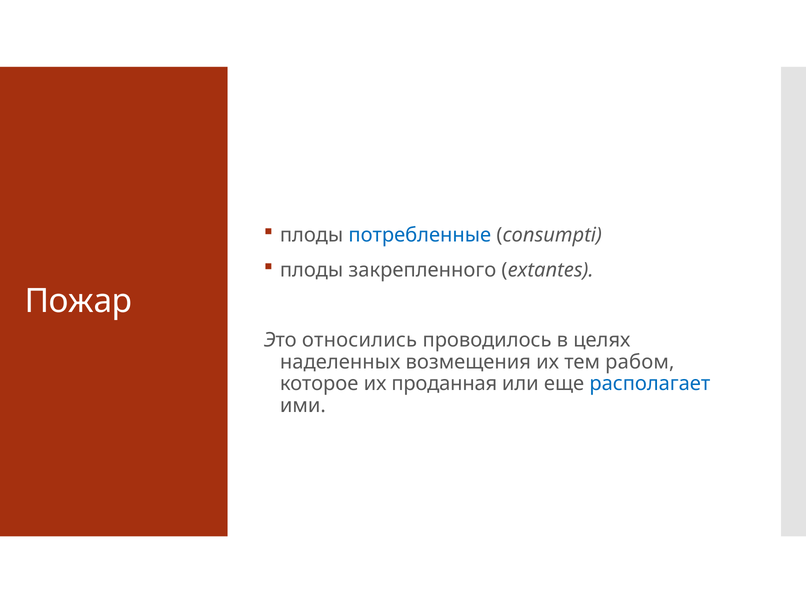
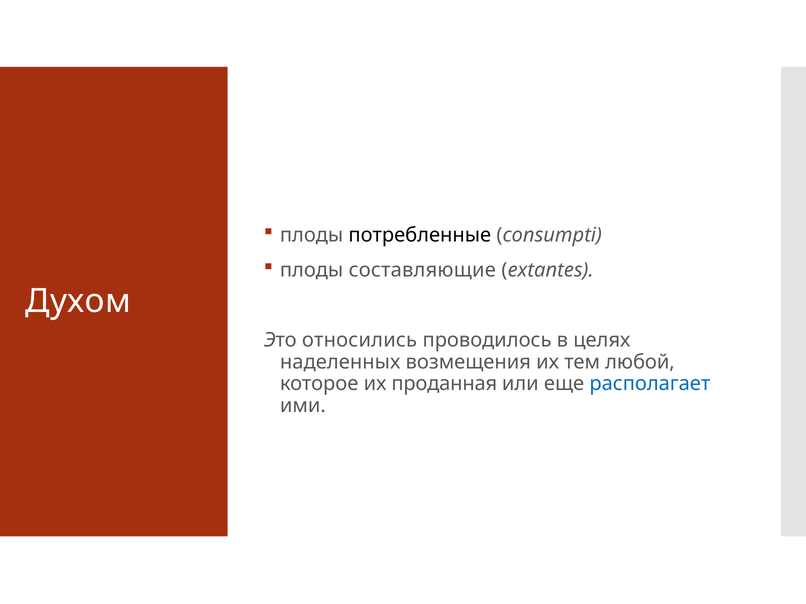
потребленные colour: blue -> black (420, 235)
закрепленного: закрепленного -> составляющие (422, 270)
Пожар: Пожар -> Духом (78, 302)
рабом: рабом -> любой (640, 362)
